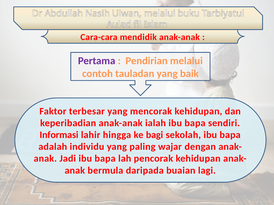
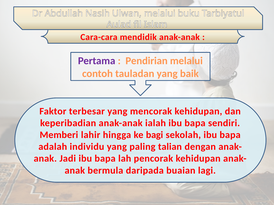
Informasi: Informasi -> Memberi (59, 135)
wajar: wajar -> talian (170, 147)
